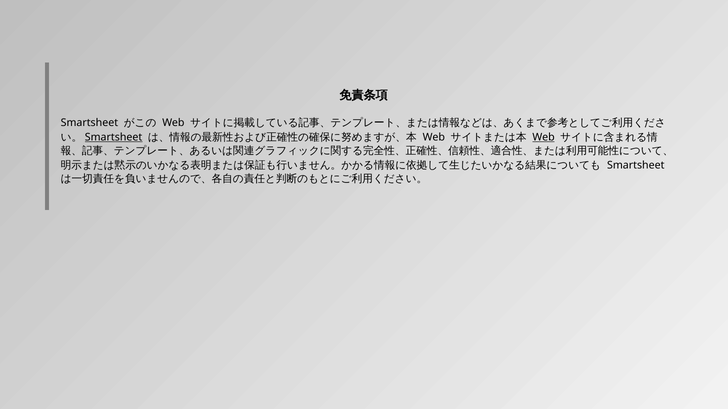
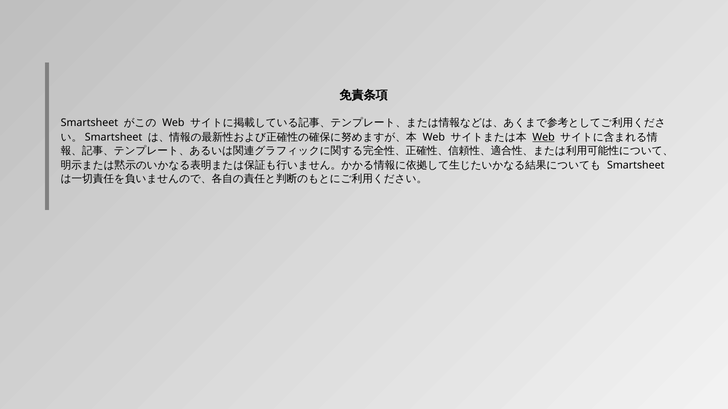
Smartsheet underline: present -> none (114, 137)
